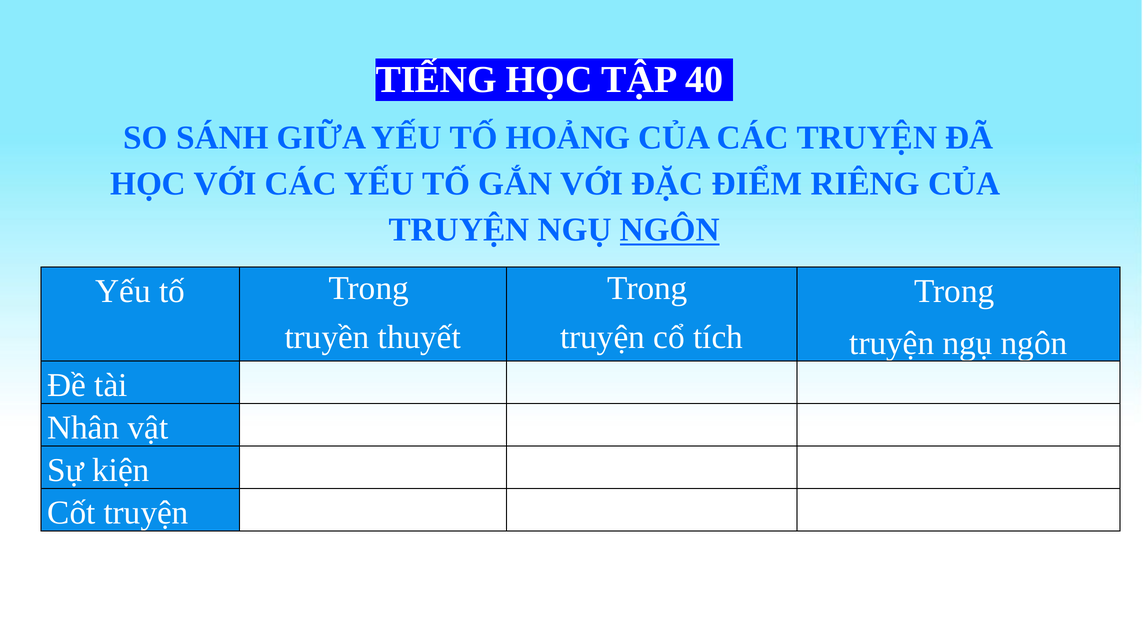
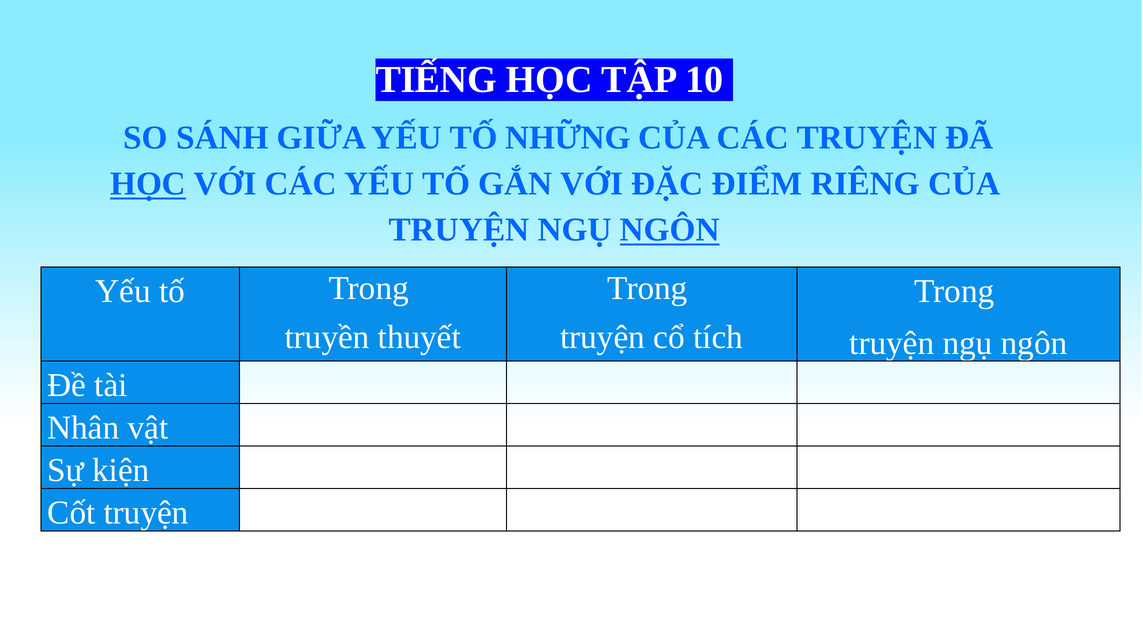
40: 40 -> 10 (704, 80)
HOẢNG: HOẢNG -> NHỮNG (568, 138)
HỌC underline: none -> present (148, 184)
